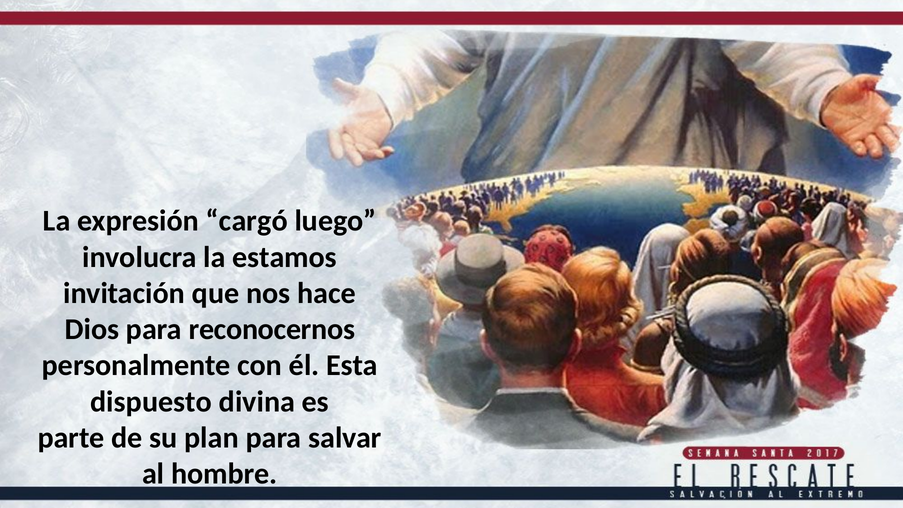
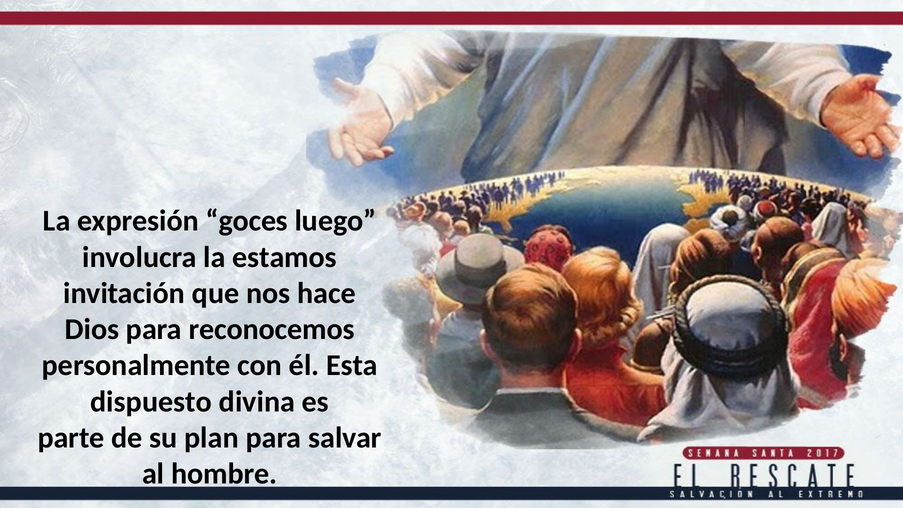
cargó: cargó -> goces (247, 221)
reconocernos: reconocernos -> reconocemos (272, 329)
